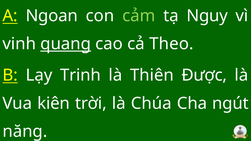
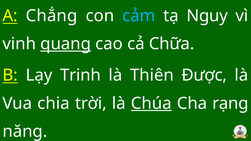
Ngoan: Ngoan -> Chẳng (52, 16)
cảm colour: light green -> light blue (139, 16)
Theo: Theo -> Chữa (172, 44)
kiên: kiên -> chia (54, 103)
Chúa underline: none -> present (151, 103)
ngút: ngút -> rạng (230, 103)
